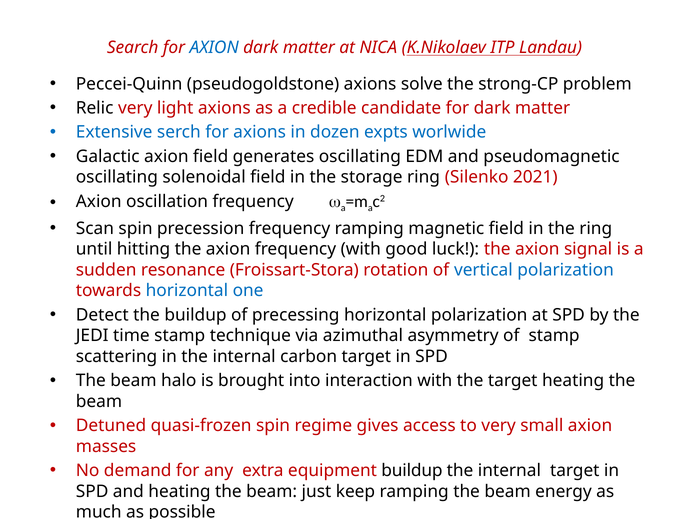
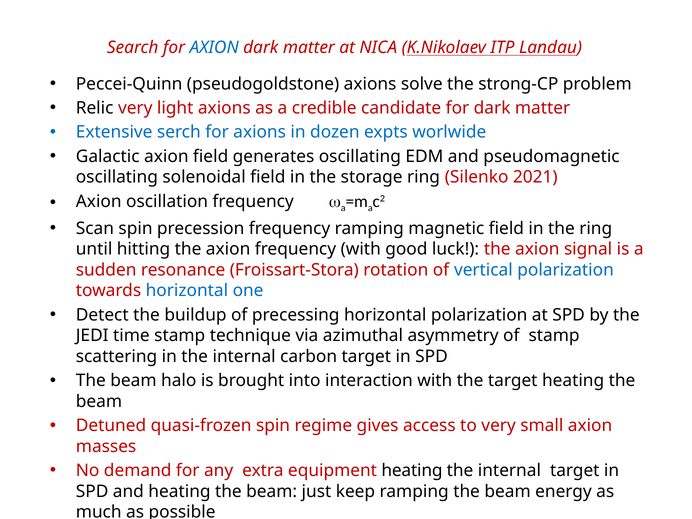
equipment buildup: buildup -> heating (412, 471)
